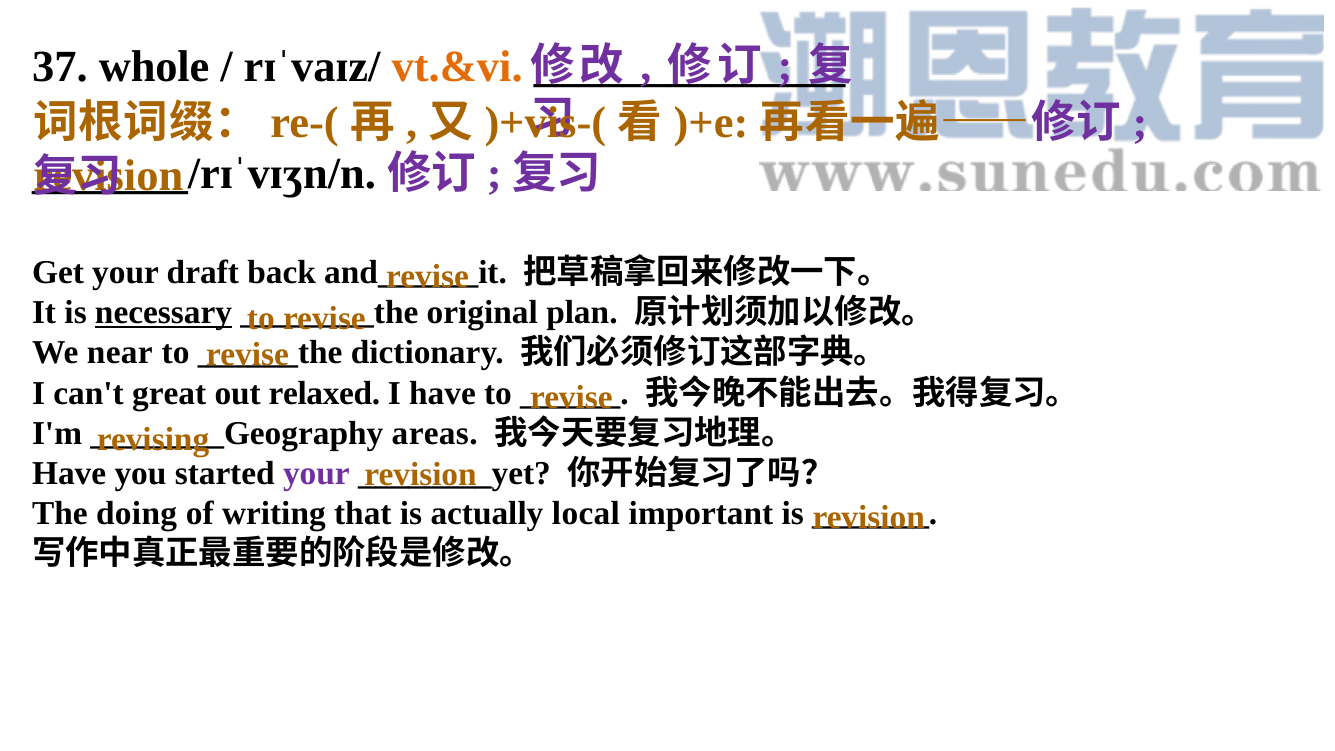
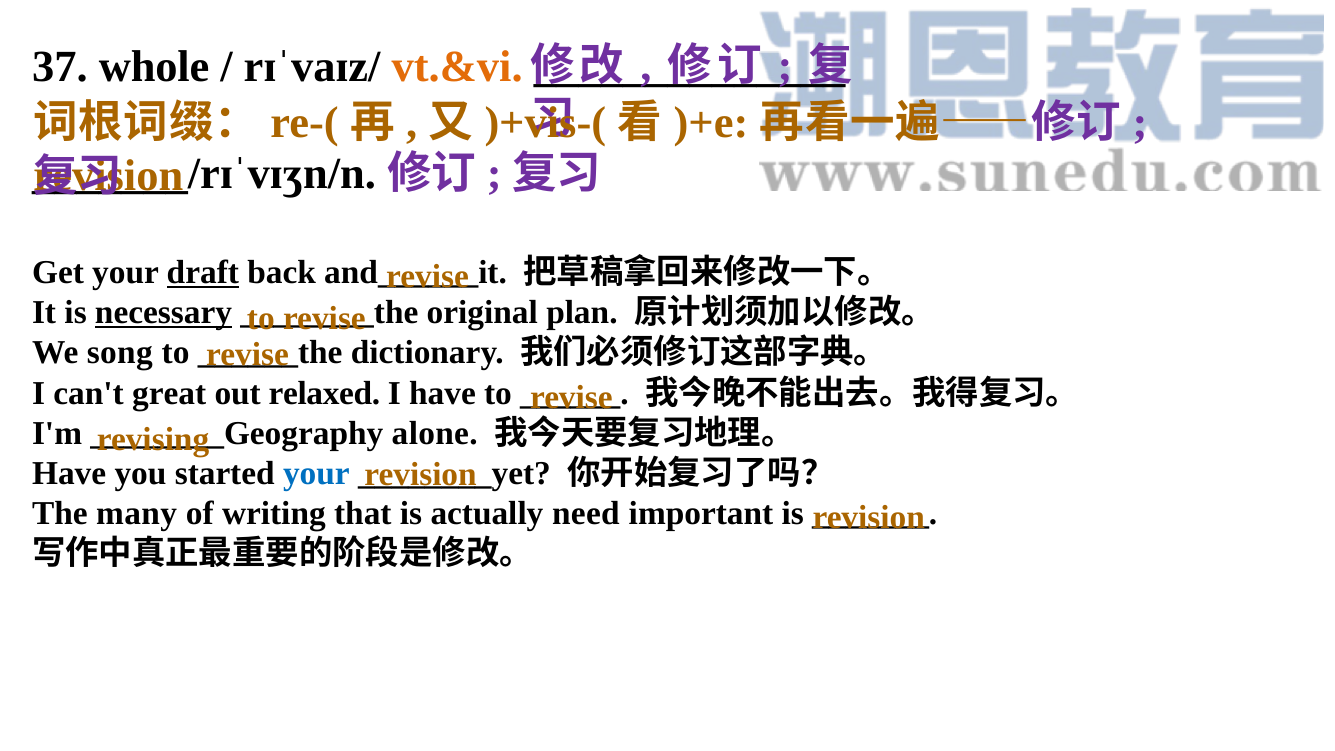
draft underline: none -> present (203, 273)
near: near -> song (120, 353)
areas: areas -> alone (435, 433)
your colour: purple -> blue (316, 473)
doing: doing -> many (137, 513)
local: local -> need (586, 513)
